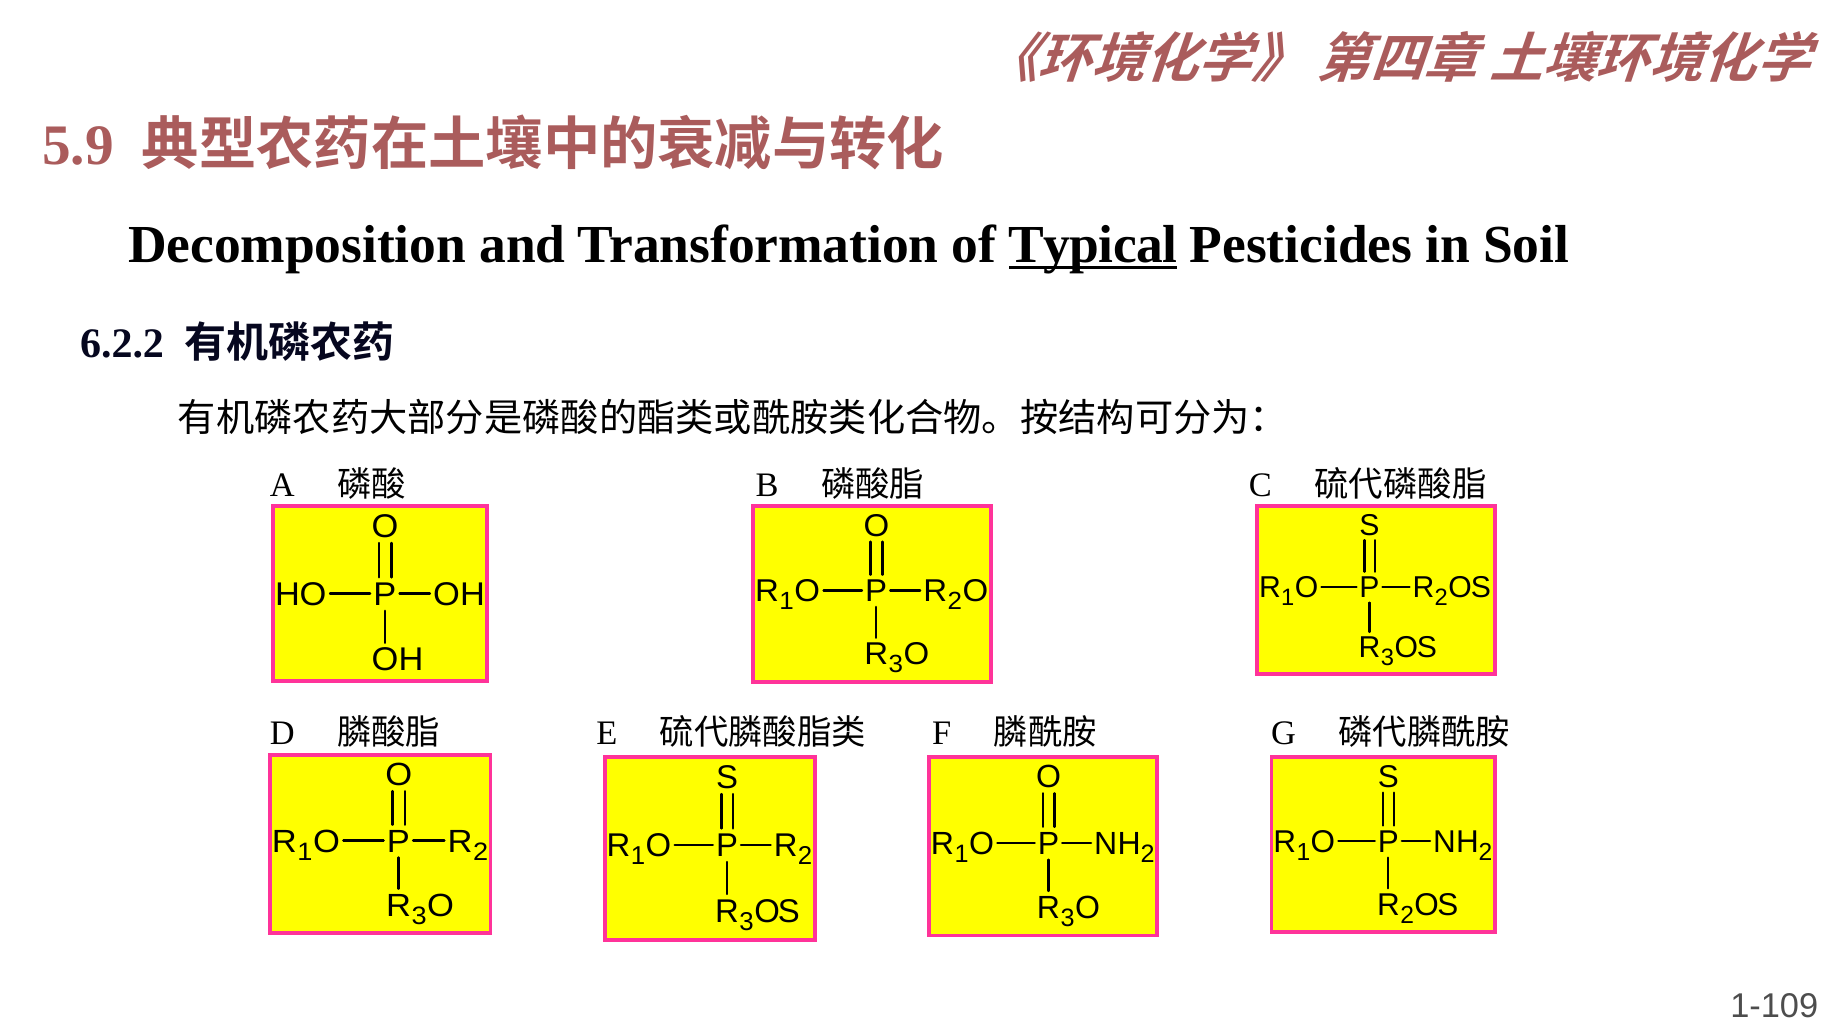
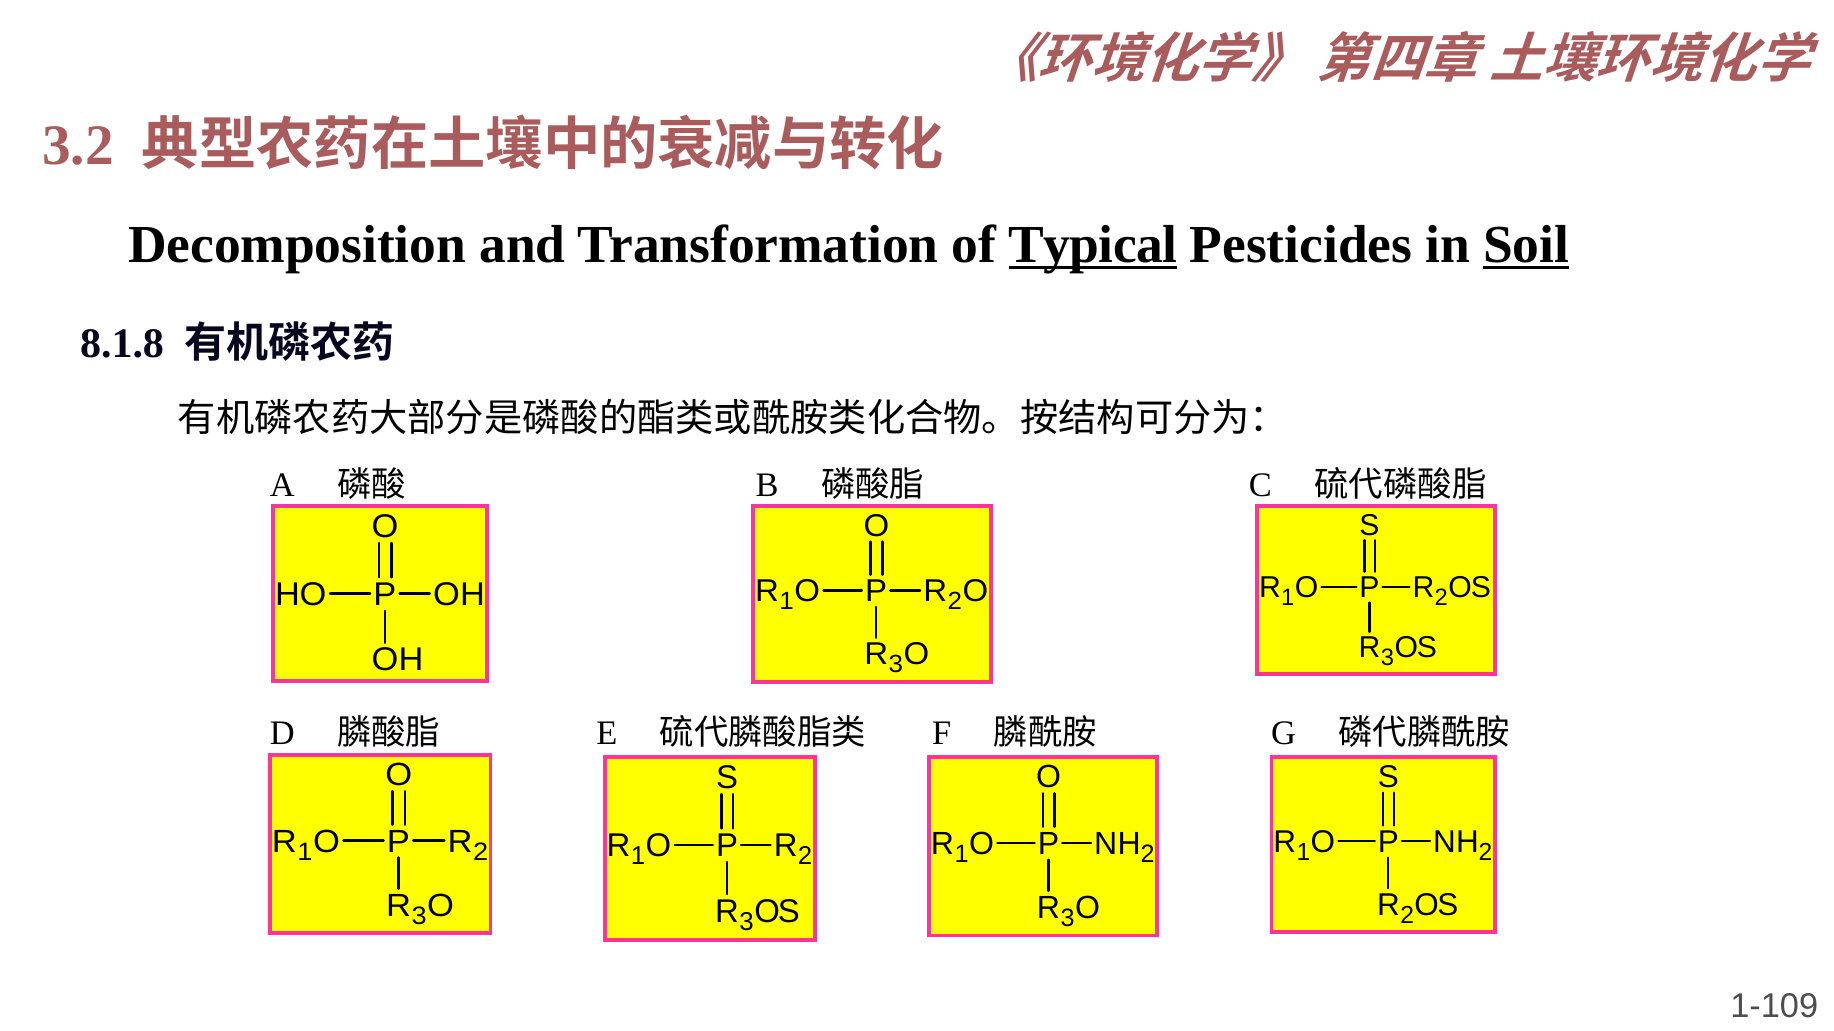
5.9: 5.9 -> 3.2 (78, 146)
Soil underline: none -> present (1526, 245)
6.2.2: 6.2.2 -> 8.1.8 (122, 344)
